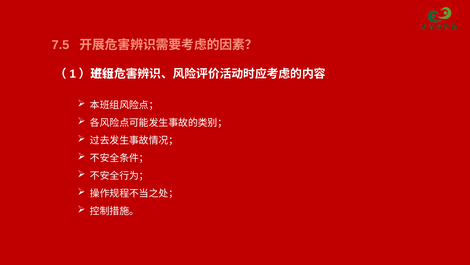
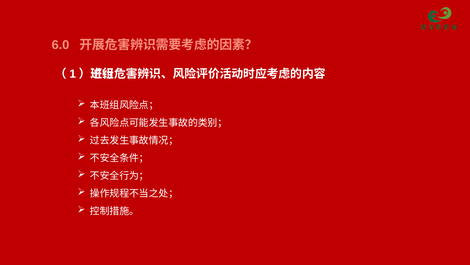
7.5: 7.5 -> 6.0 (60, 45)
